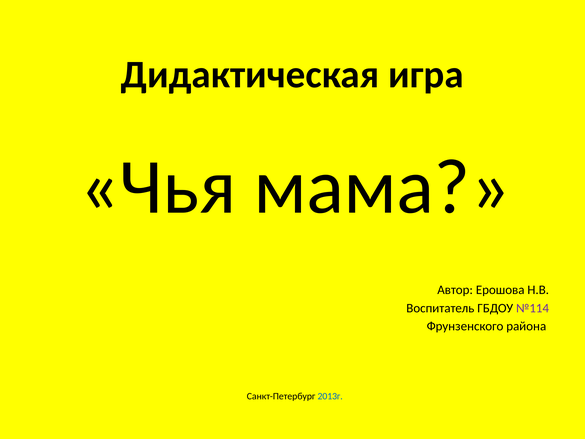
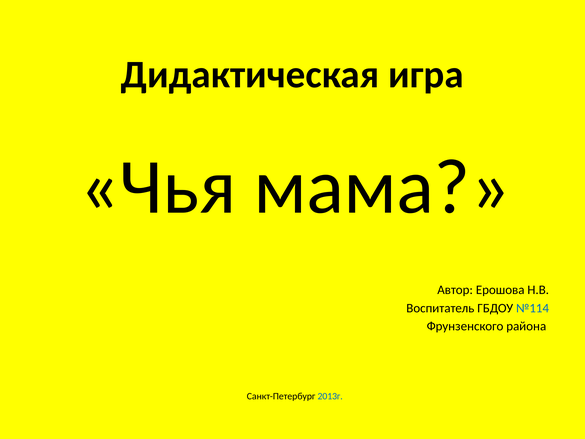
№114 colour: purple -> blue (533, 308)
